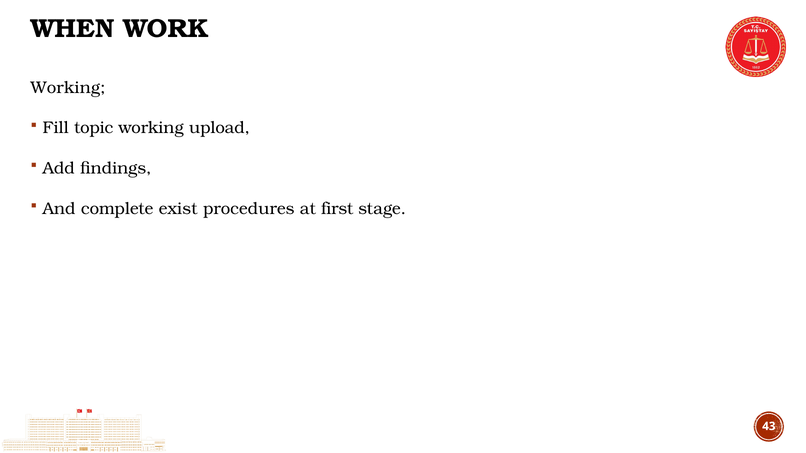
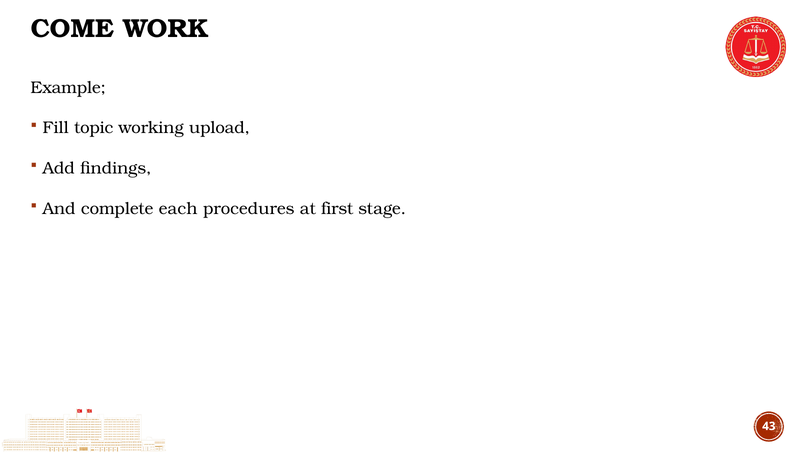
WHEN: WHEN -> COME (72, 29)
Working: Working -> Example (68, 88)
exist: exist -> each (178, 209)
